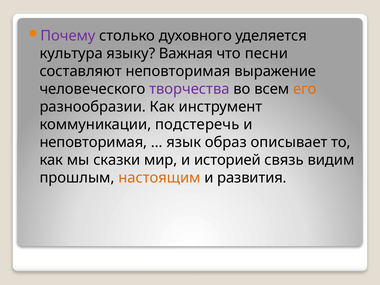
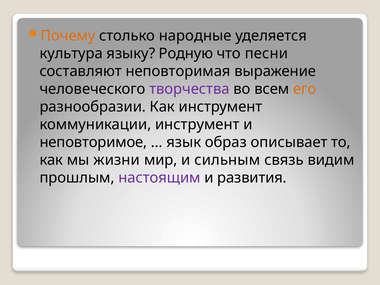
Почему colour: purple -> orange (68, 36)
духовного: духовного -> народные (195, 36)
Важная: Важная -> Родную (186, 53)
коммуникации подстеречь: подстеречь -> инструмент (197, 124)
неповторимая: неповторимая -> неповторимое (93, 142)
сказки: сказки -> жизни (117, 160)
историей: историей -> сильным (227, 160)
настоящим colour: orange -> purple (159, 178)
